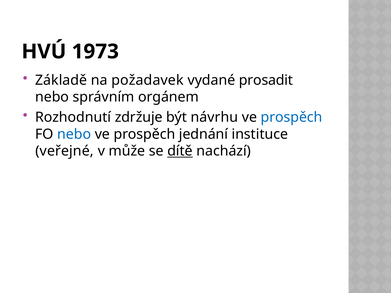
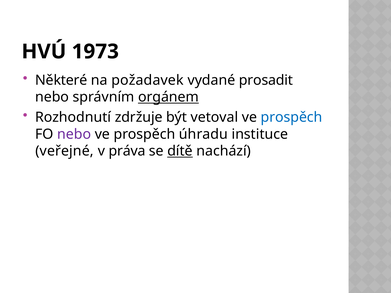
Základě: Základě -> Některé (61, 80)
orgánem underline: none -> present (168, 97)
návrhu: návrhu -> vetoval (214, 117)
nebo colour: blue -> purple (74, 134)
jednání: jednání -> úhradu (203, 134)
může: může -> práva (127, 151)
